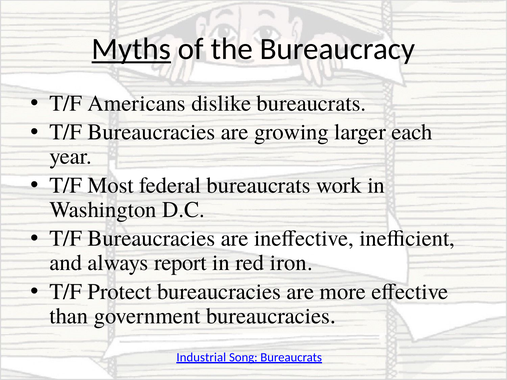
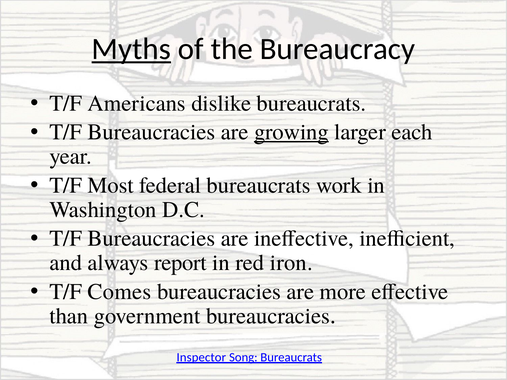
growing underline: none -> present (291, 132)
Protect: Protect -> Comes (119, 292)
Industrial: Industrial -> Inspector (201, 357)
